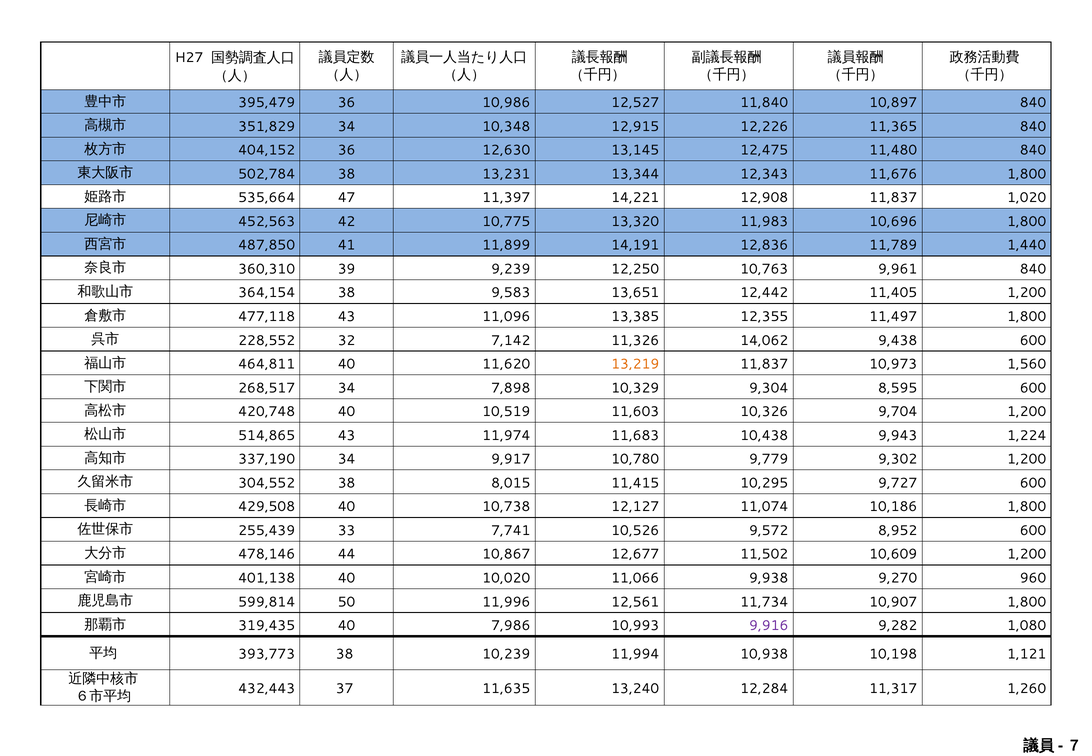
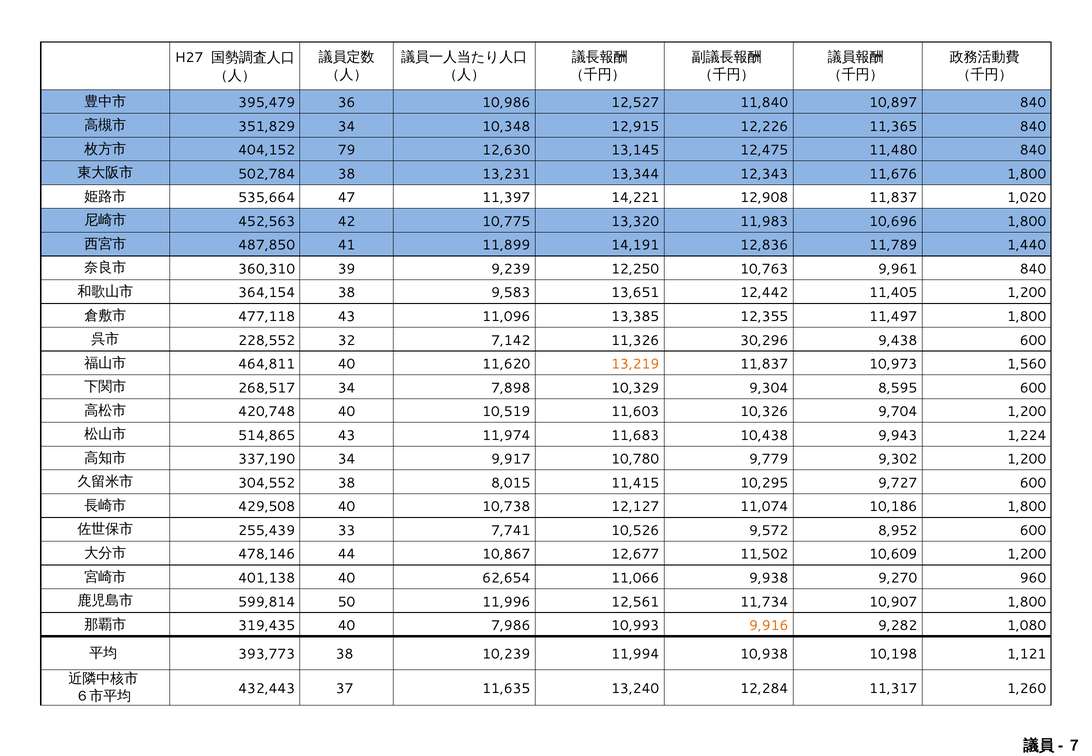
404,152 36: 36 -> 79 (347, 150)
14,062: 14,062 -> 30,296 (764, 340)
10,020: 10,020 -> 62,654 (506, 578)
9,916 colour: purple -> orange (769, 626)
